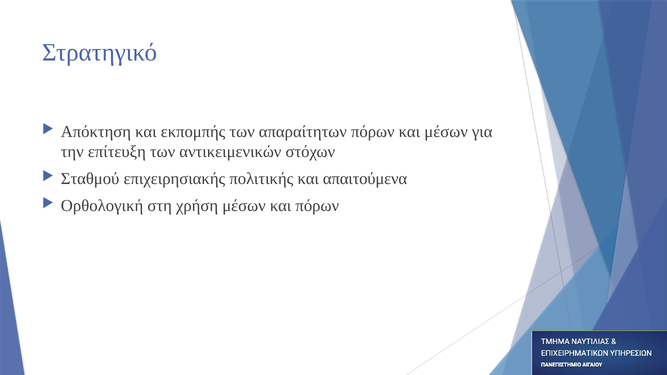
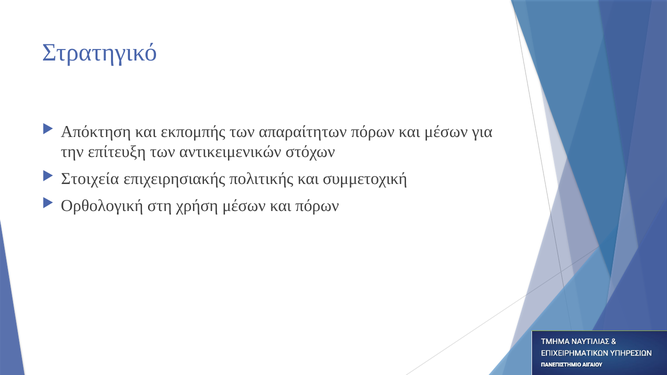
Σταθμού: Σταθμού -> Στοιχεία (90, 179)
απαιτούμενα: απαιτούμενα -> συμμετοχική (365, 179)
